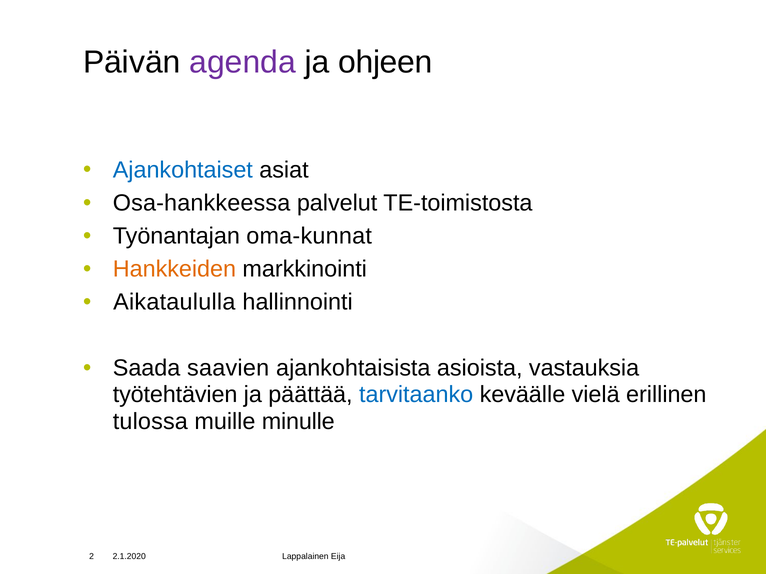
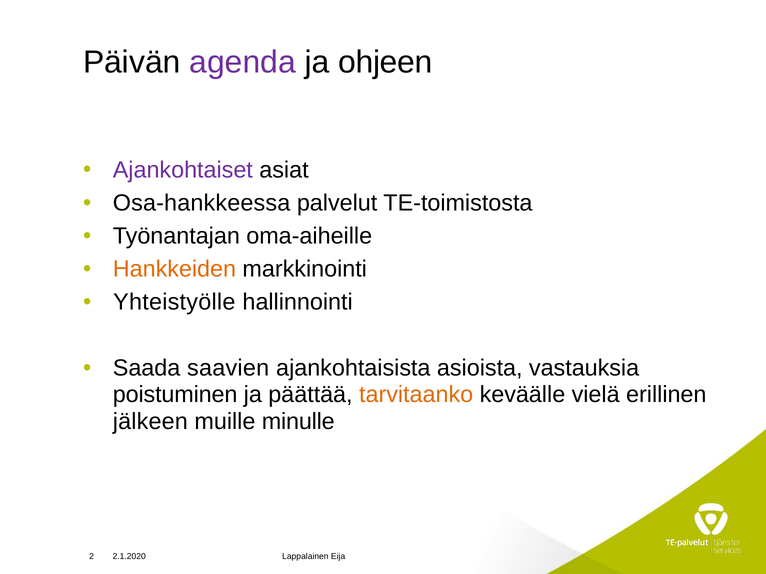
Ajankohtaiset colour: blue -> purple (183, 170)
oma-kunnat: oma-kunnat -> oma-aiheille (309, 236)
Aikataululla: Aikataululla -> Yhteistyölle (174, 302)
työtehtävien: työtehtävien -> poistuminen (175, 395)
tarvitaanko colour: blue -> orange (416, 395)
tulossa: tulossa -> jälkeen (150, 422)
